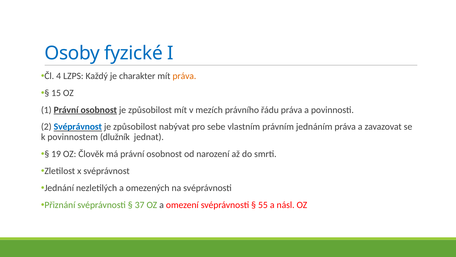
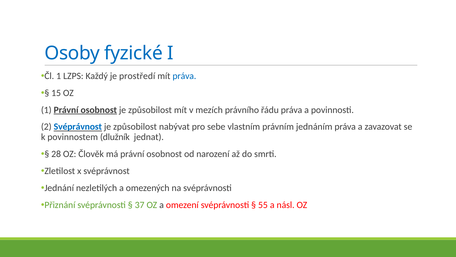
Čl 4: 4 -> 1 (59, 76)
charakter: charakter -> prostředí (137, 76)
práva colour: orange -> blue (184, 76)
19: 19 -> 28 (56, 154)
